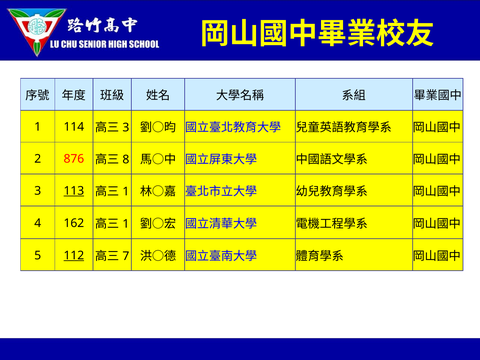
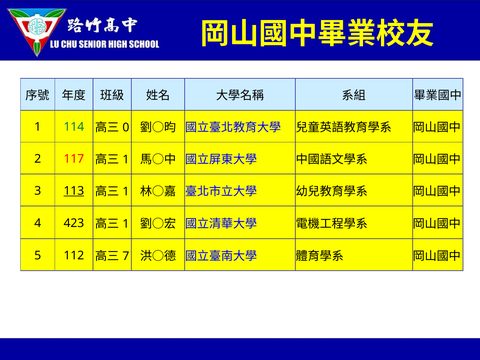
114 colour: black -> green (74, 127)
3: 3 -> 0 (126, 128)
876: 876 -> 117 (74, 159)
8: 8 -> 1 (126, 160)
162: 162 -> 423 (74, 223)
112 underline: present -> none (74, 255)
